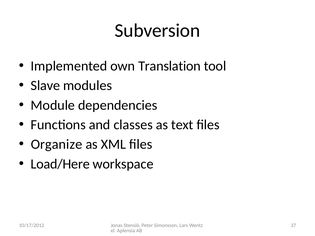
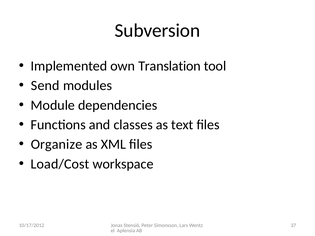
Slave: Slave -> Send (45, 86)
Load/Here: Load/Here -> Load/Cost (60, 164)
